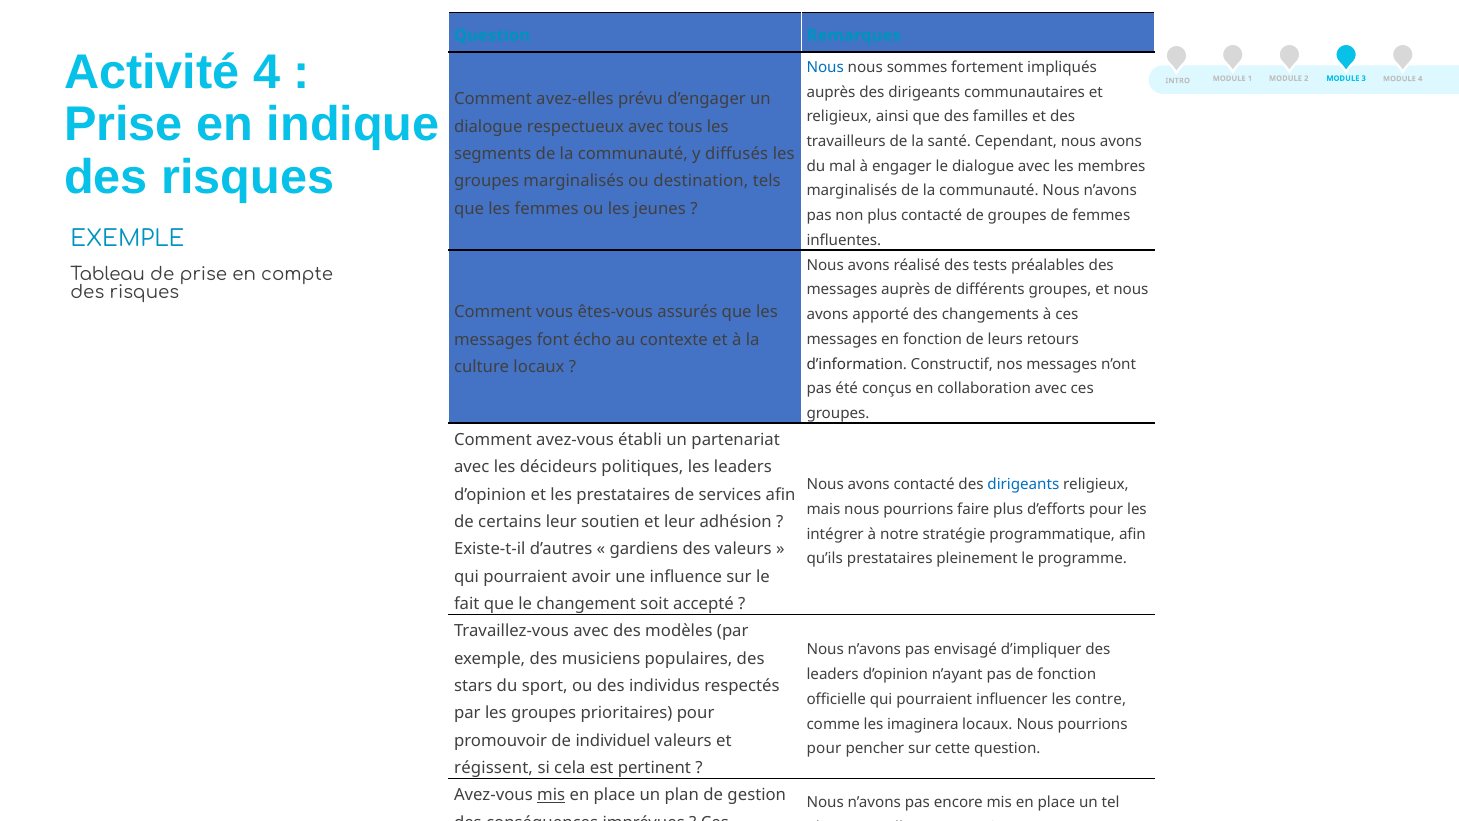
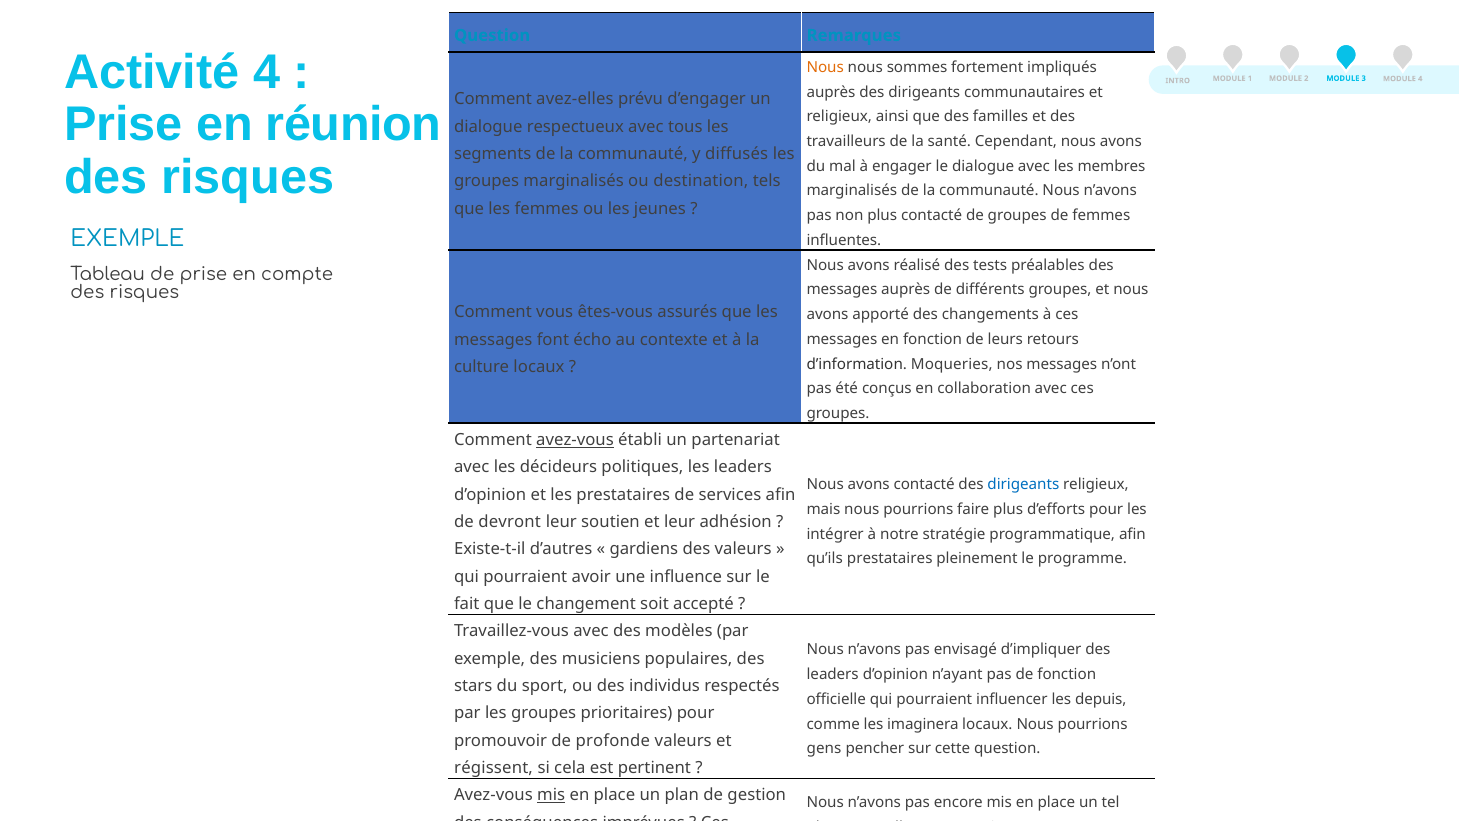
Nous colour: blue -> orange (825, 67)
indique: indique -> réunion (354, 125)
Constructif: Constructif -> Moqueries (952, 364)
avez-vous underline: none -> present (575, 440)
certains: certains -> devront (510, 522)
les contre: contre -> depuis (1101, 699)
individuel: individuel -> profonde (613, 740)
pour: pour -> gens (824, 748)
